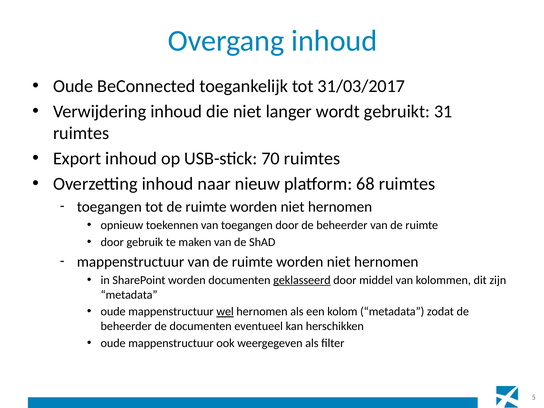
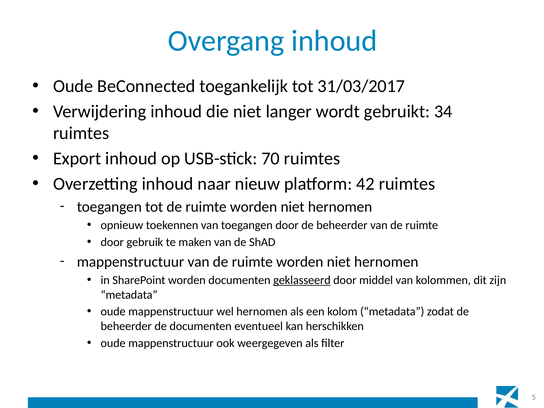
31: 31 -> 34 (443, 111)
68: 68 -> 42 (366, 184)
wel underline: present -> none (225, 312)
